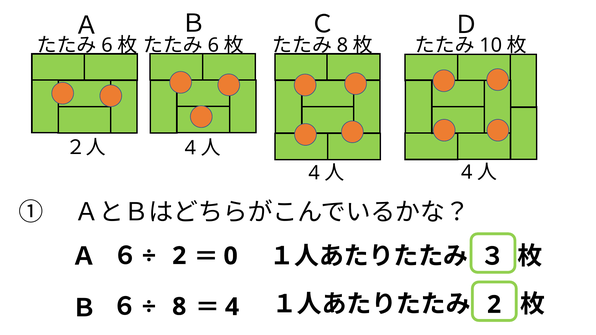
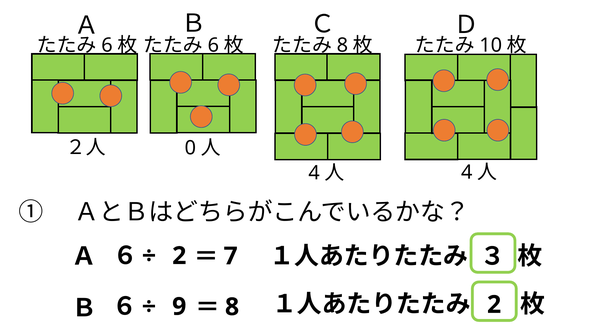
4: 4 -> 0 (190, 148)
0: 0 -> 7 (231, 256)
8: 8 -> 9 (179, 307)
4: 4 -> 8 (232, 307)
